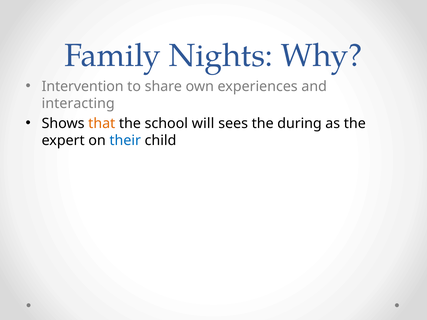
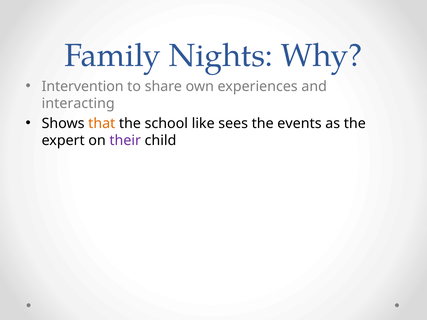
will: will -> like (203, 123)
during: during -> events (299, 123)
their colour: blue -> purple (125, 140)
